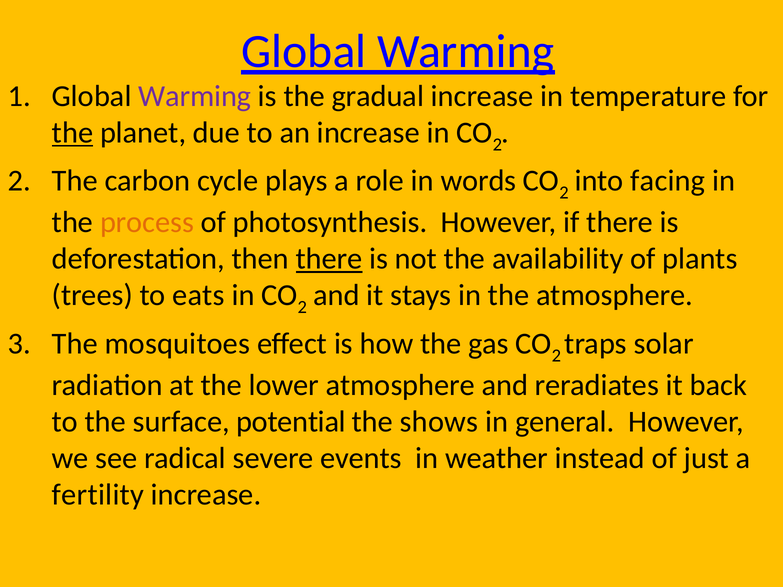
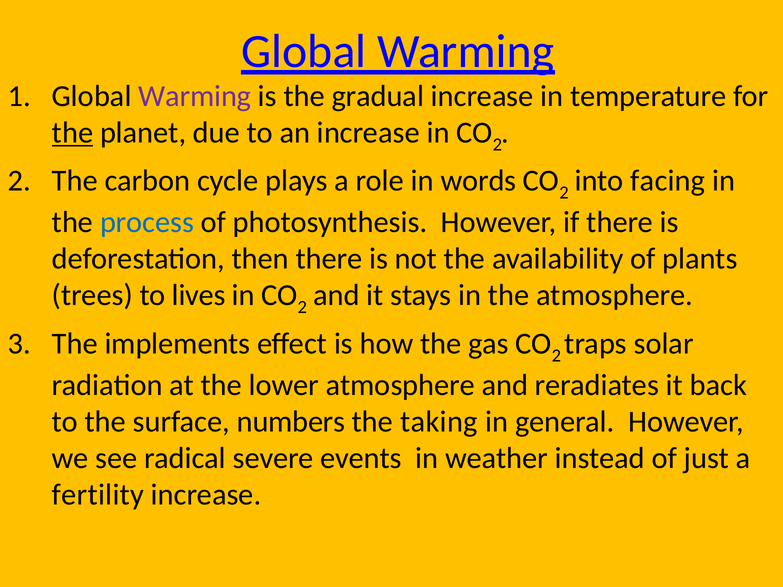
process colour: orange -> blue (147, 222)
there underline: present -> none (329, 259)
eats: eats -> lives (199, 296)
mosquitoes: mosquitoes -> implements (177, 344)
potential: potential -> numbers (291, 422)
shows: shows -> taking (439, 422)
